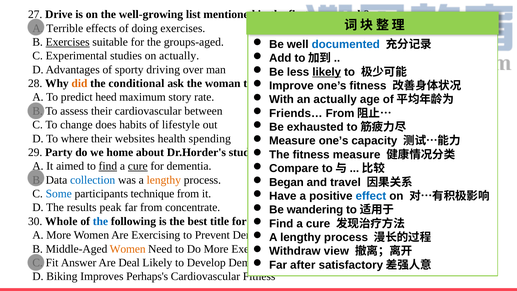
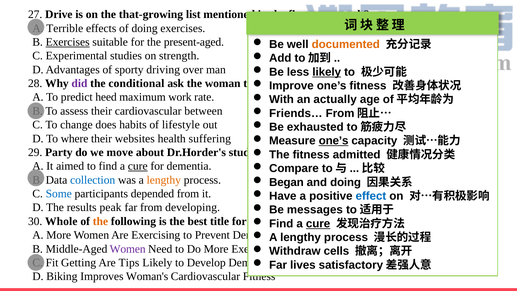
well-growing: well-growing -> that-growing (151, 14)
groups-aged: groups-aged -> present-aged (194, 42)
documented colour: blue -> orange (346, 44)
on actually: actually -> strength (179, 56)
did colour: orange -> purple (79, 83)
story: story -> work (180, 97)
spending: spending -> suffering (210, 138)
one’s underline: none -> present (334, 141)
home: home -> move (120, 152)
fitness measure: measure -> admitted (357, 155)
find underline: present -> none (108, 166)
and travel: travel -> doing (346, 182)
technique: technique -> depended (152, 194)
concentrate: concentrate -> developing (193, 207)
wandering: wandering -> messages (315, 210)
the colour: blue -> orange (100, 221)
cure underline: none -> present (318, 223)
Women colour: orange -> purple (128, 249)
view: view -> cells (336, 251)
Answer: Answer -> Getting (79, 263)
Deal: Deal -> Tips (129, 263)
after: after -> lives (303, 265)
Perhaps's: Perhaps's -> Woman's (147, 276)
